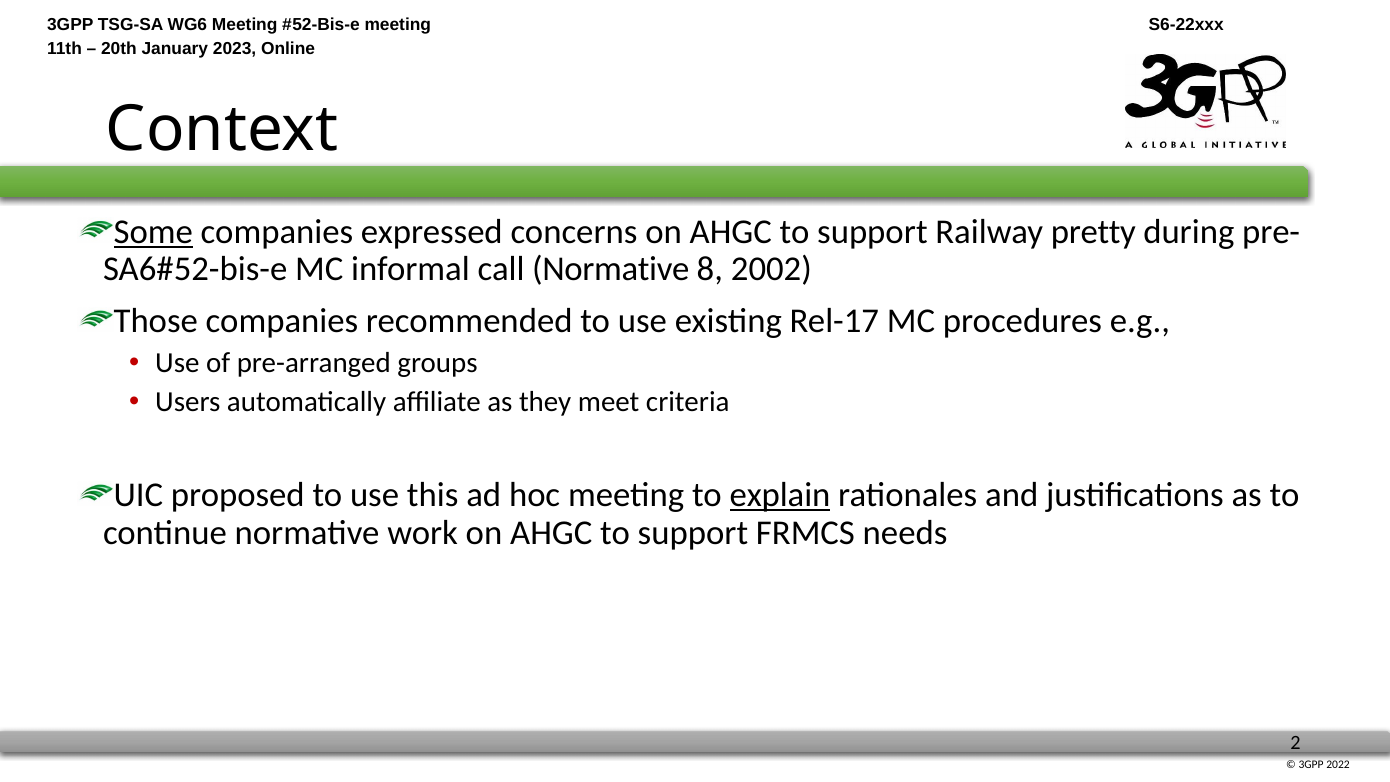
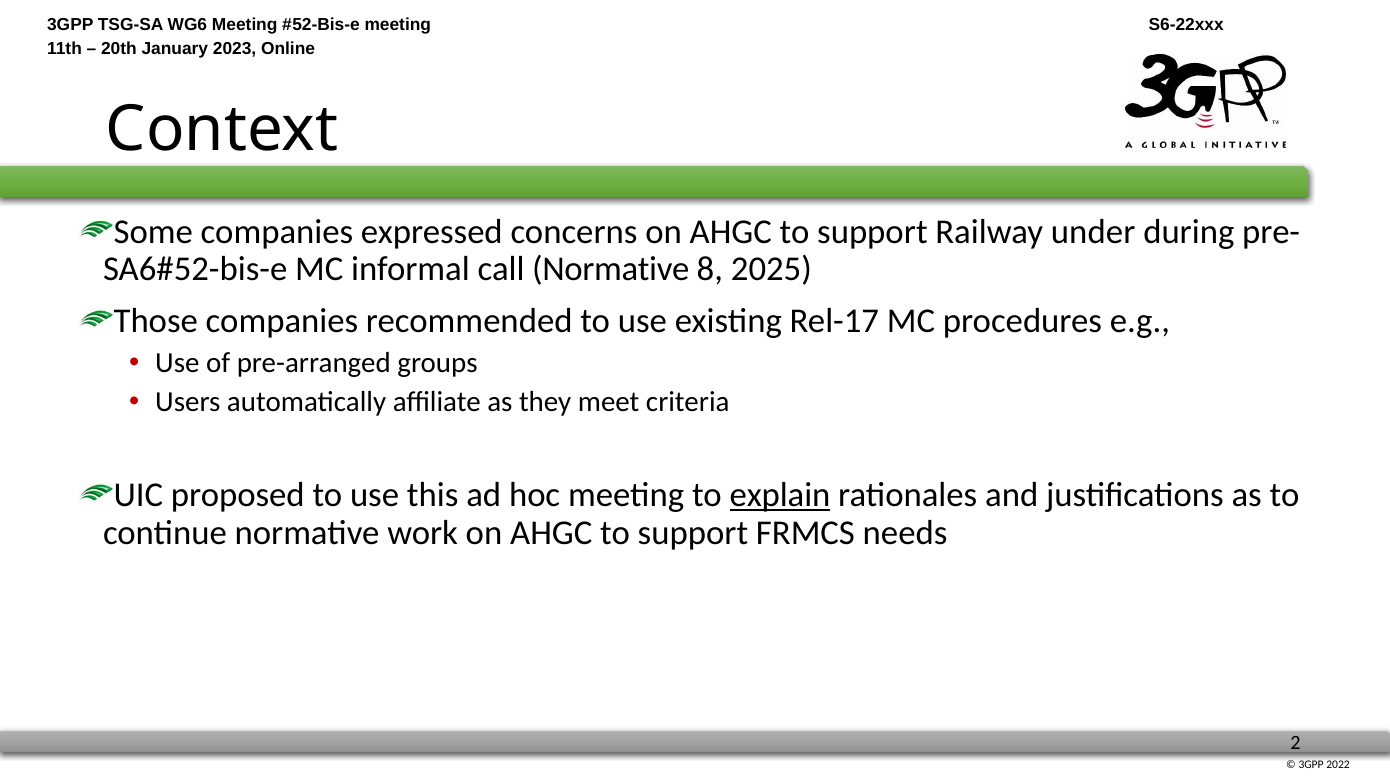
Some underline: present -> none (153, 232)
pretty: pretty -> under (1093, 232)
2002: 2002 -> 2025 (771, 269)
